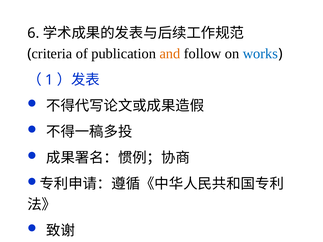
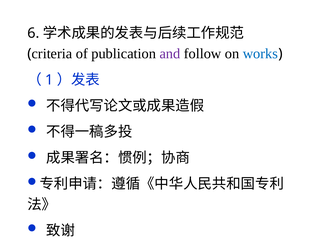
and colour: orange -> purple (170, 54)
